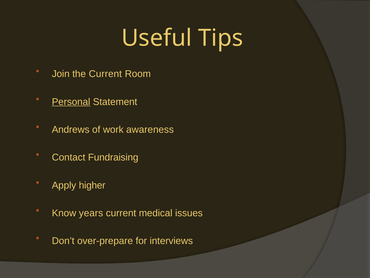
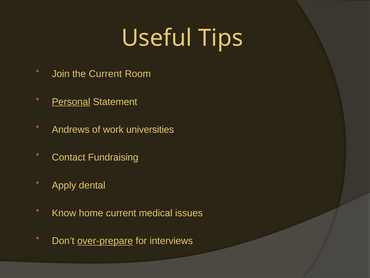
awareness: awareness -> universities (150, 129)
higher: higher -> dental (92, 185)
years: years -> home (91, 213)
over-prepare underline: none -> present (105, 241)
